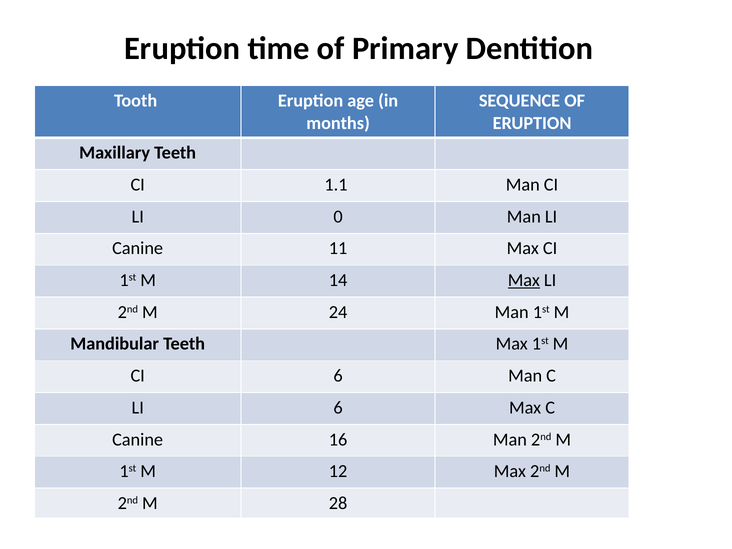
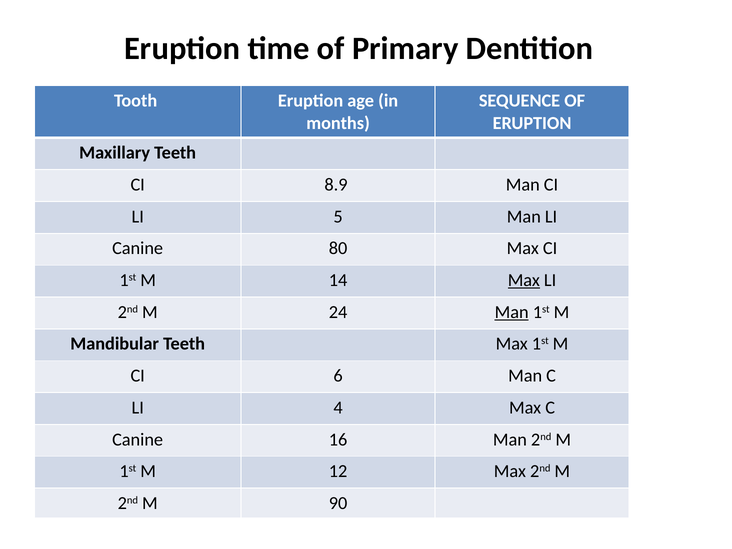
1.1: 1.1 -> 8.9 (336, 185)
0: 0 -> 5 (338, 217)
11: 11 -> 80 (338, 248)
Man underline: none -> present (512, 312)
LI 6: 6 -> 4 (338, 408)
28: 28 -> 90 (338, 503)
